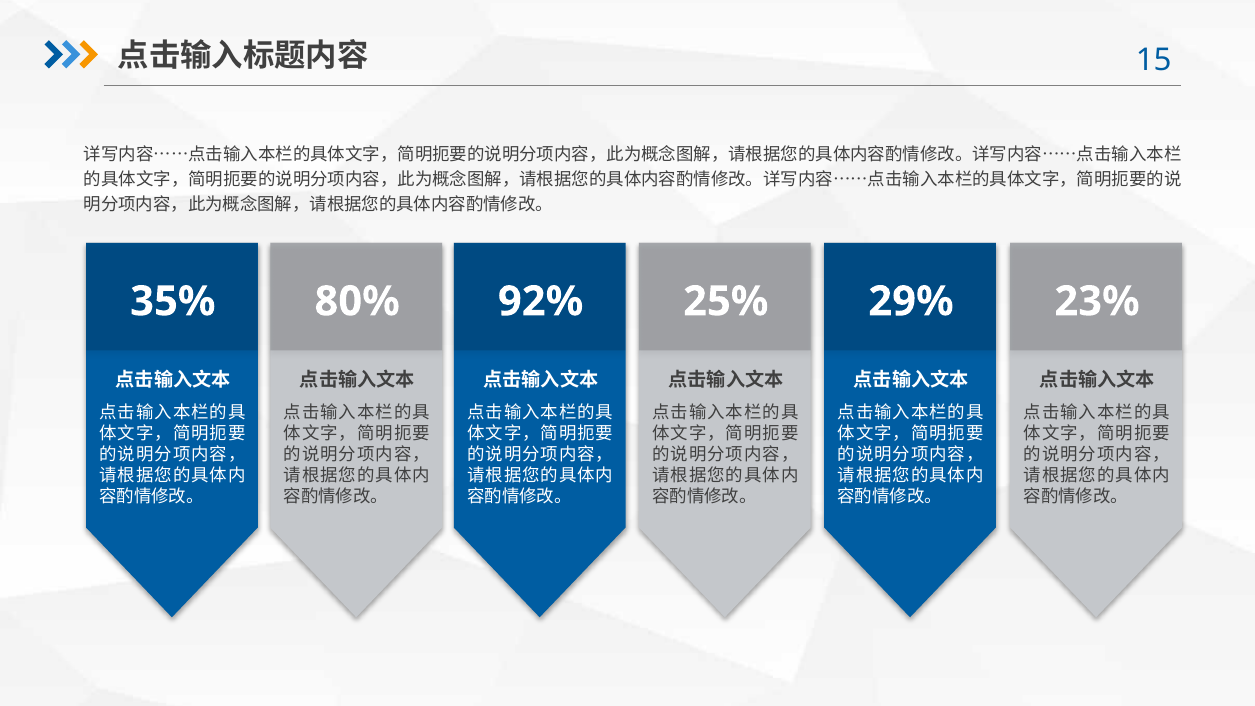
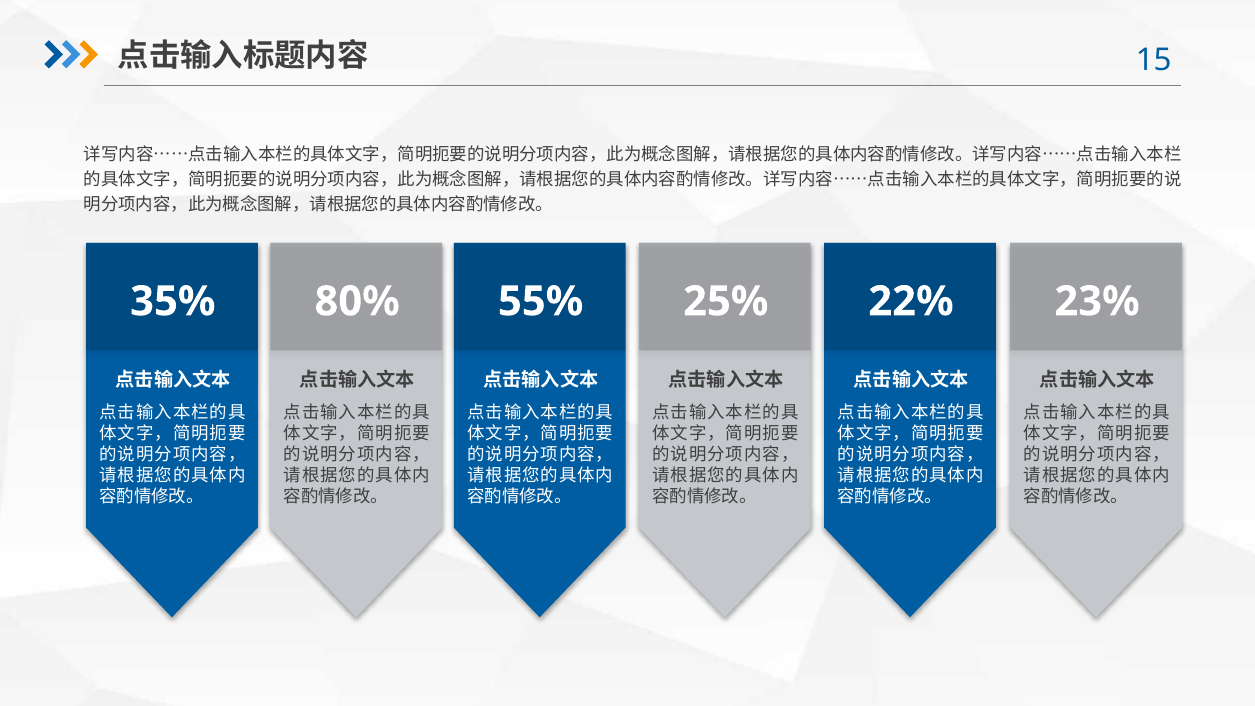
92%: 92% -> 55% (541, 301)
29%: 29% -> 22% (911, 301)
